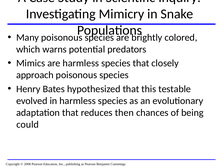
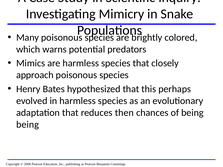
testable: testable -> perhaps (175, 89)
could: could -> being (28, 125)
